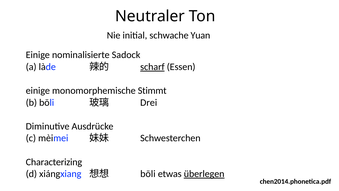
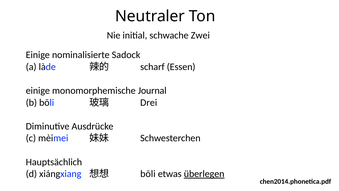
Yuan: Yuan -> Zwei (200, 35)
scharf underline: present -> none (152, 67)
Stimmt: Stimmt -> Journal (152, 90)
Characterizing: Characterizing -> Hauptsächlich (54, 162)
